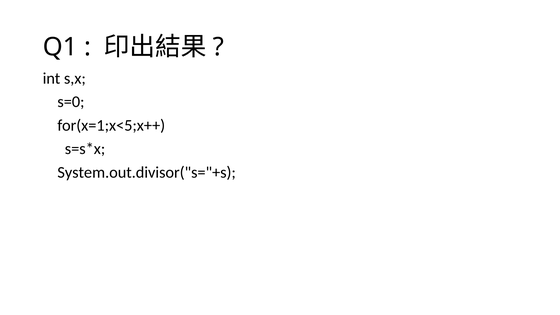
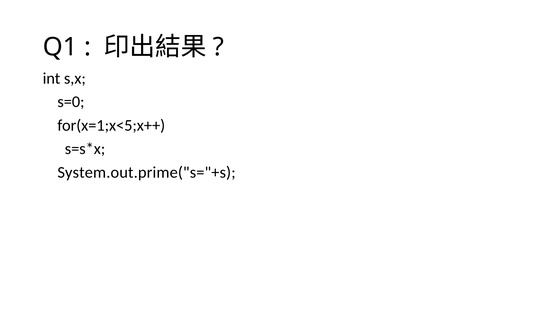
System.out.divisor("s="+s: System.out.divisor("s="+s -> System.out.prime("s="+s (147, 172)
